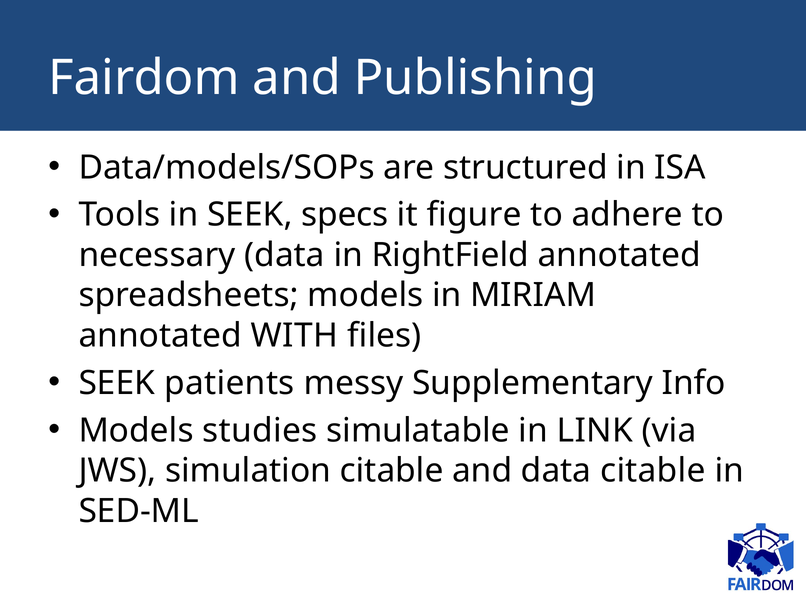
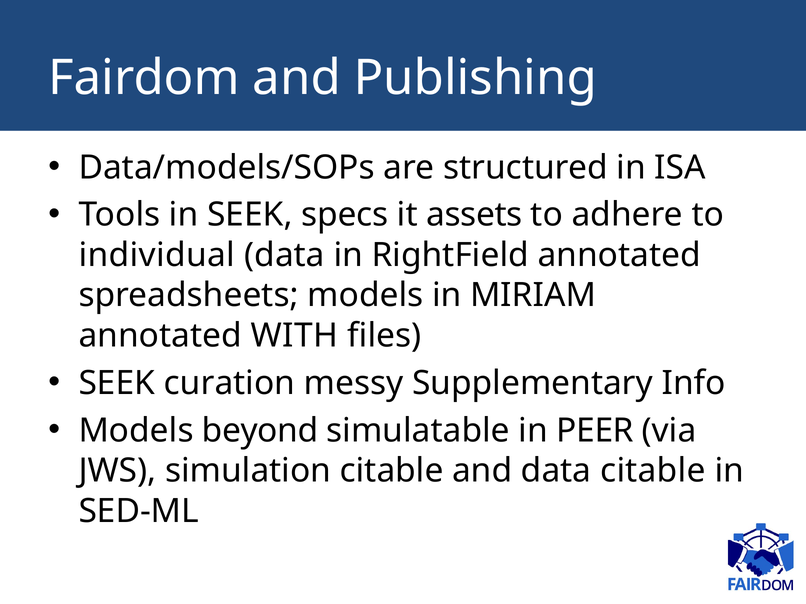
figure: figure -> assets (474, 215)
necessary: necessary -> individual (157, 255)
patients: patients -> curation (229, 383)
studies: studies -> beyond (260, 431)
LINK: LINK -> PEER (595, 431)
